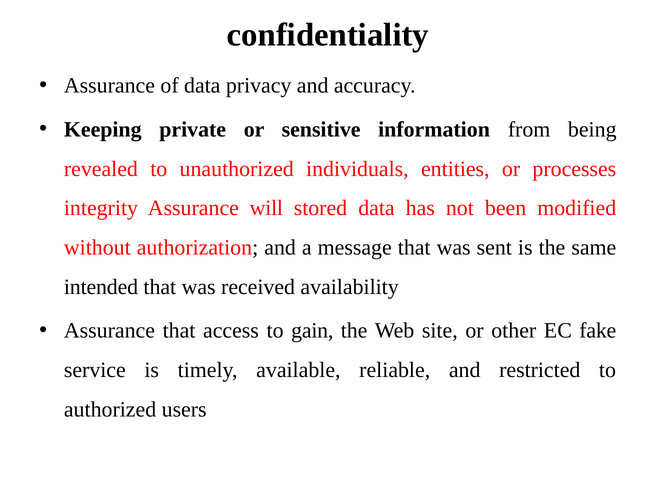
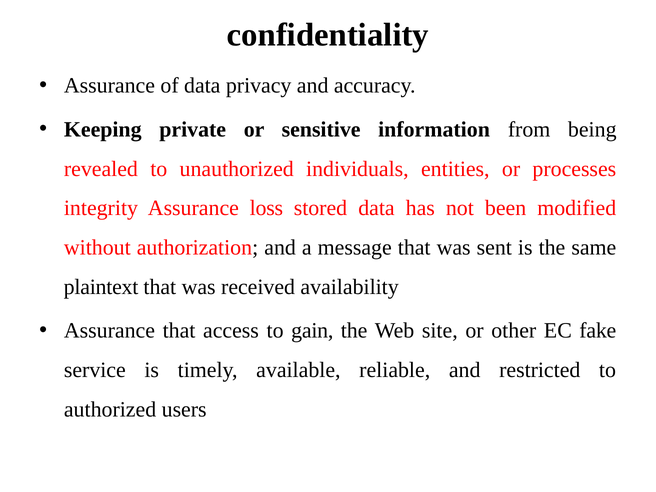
will: will -> loss (266, 208)
intended: intended -> plaintext (101, 287)
